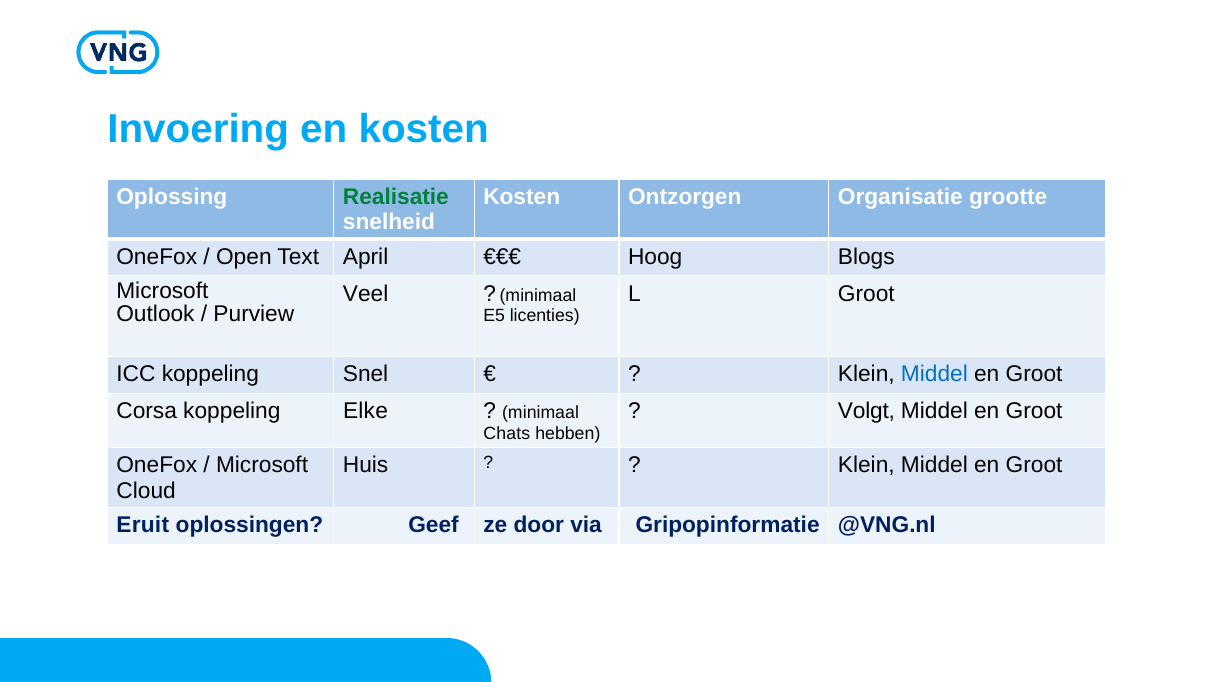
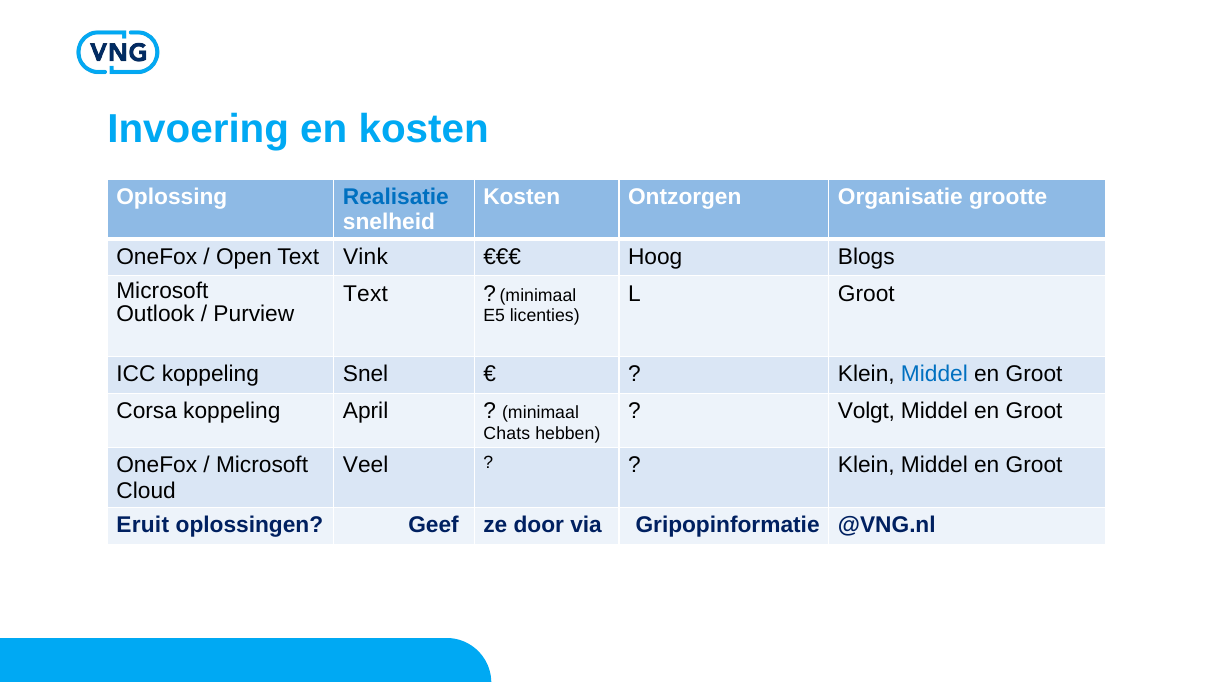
Realisatie colour: green -> blue (396, 197)
April: April -> Vink (366, 257)
Veel: Veel -> Text (366, 293)
Elke: Elke -> April (366, 411)
Huis: Huis -> Veel (366, 465)
